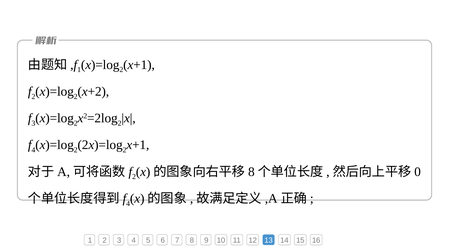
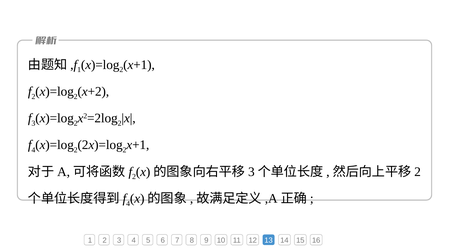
8: 8 -> 3 (251, 172)
0: 0 -> 2 (418, 172)
